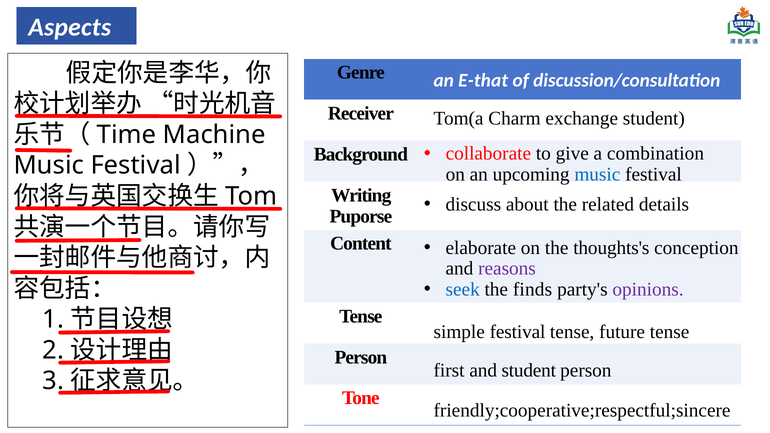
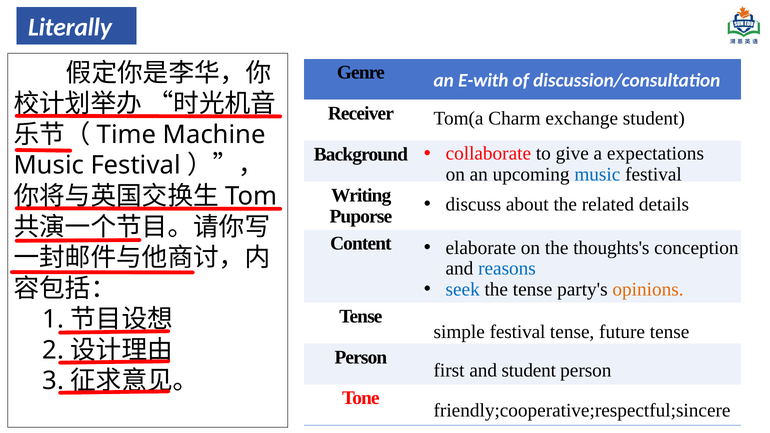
Aspects: Aspects -> Literally (70, 27)
E-that: E-that -> E-with (483, 81)
combination: combination -> expectations (656, 154)
reasons colour: purple -> blue (507, 269)
the finds: finds -> tense (533, 289)
opinions colour: purple -> orange (648, 289)
